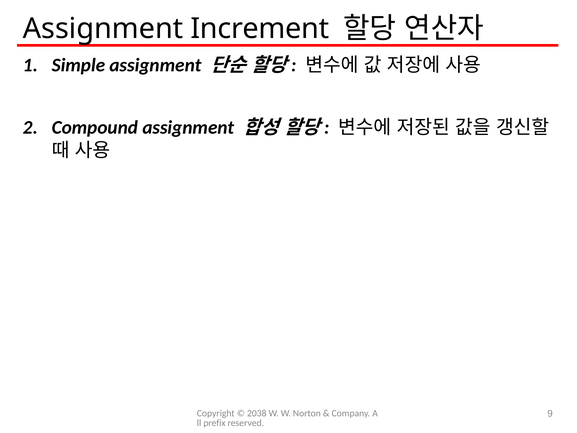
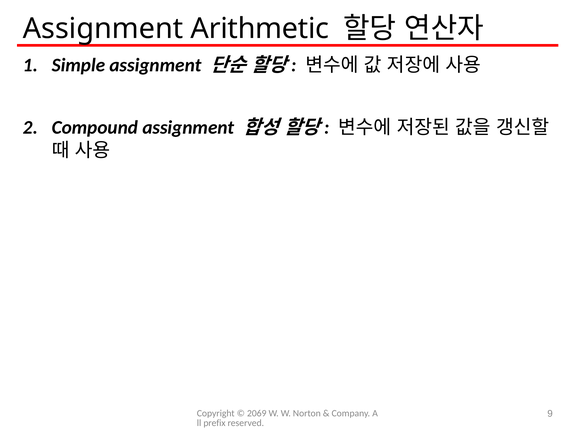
Increment: Increment -> Arithmetic (260, 29)
2038: 2038 -> 2069 (257, 413)
